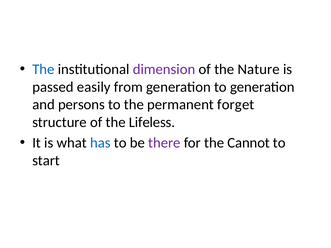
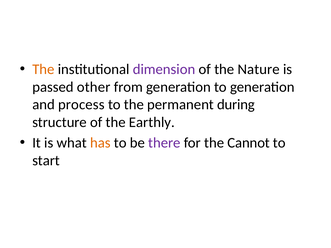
The colour: blue -> orange (43, 69)
easily: easily -> other (94, 87)
persons: persons -> process (81, 105)
forget: forget -> during (236, 105)
Lifeless: Lifeless -> Earthly (152, 122)
has colour: blue -> orange (100, 143)
